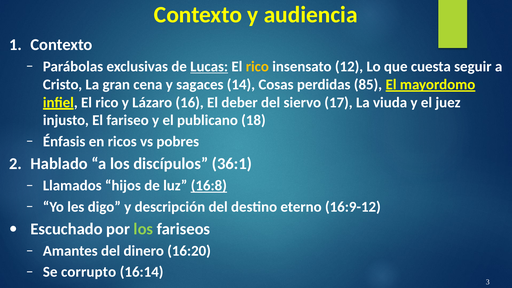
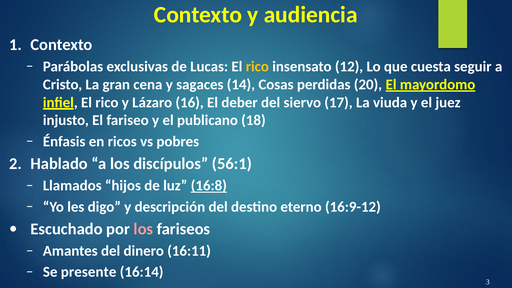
Lucas underline: present -> none (209, 67)
85: 85 -> 20 (368, 85)
36:1: 36:1 -> 56:1 (232, 164)
los colour: light green -> pink (143, 229)
16:20: 16:20 -> 16:11 (189, 251)
corrupto: corrupto -> presente (89, 272)
